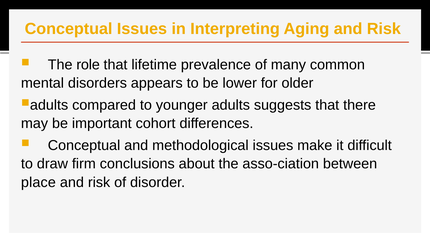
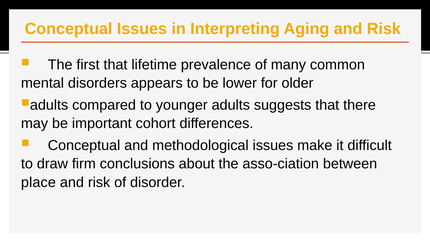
role: role -> first (88, 65)
